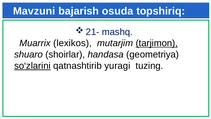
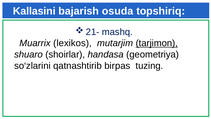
Mavzuni: Mavzuni -> Kallasini (34, 11)
so‘zlarini underline: present -> none (32, 66)
yuragi: yuragi -> birpas (117, 66)
